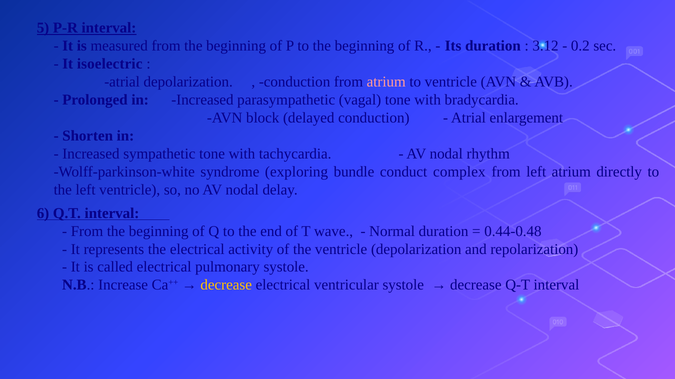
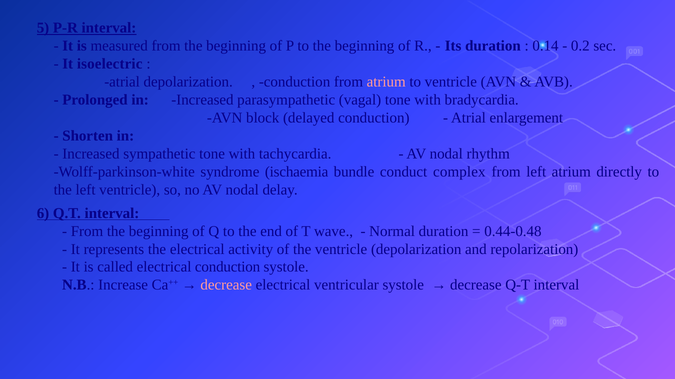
3.12: 3.12 -> 0.14 (546, 46)
exploring: exploring -> ischaemia (297, 172)
electrical pulmonary: pulmonary -> conduction (228, 268)
decrease colour: yellow -> pink (226, 286)
